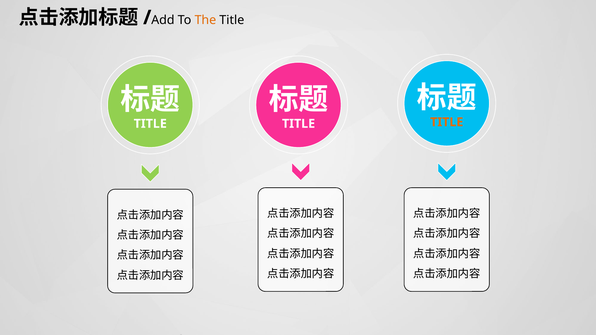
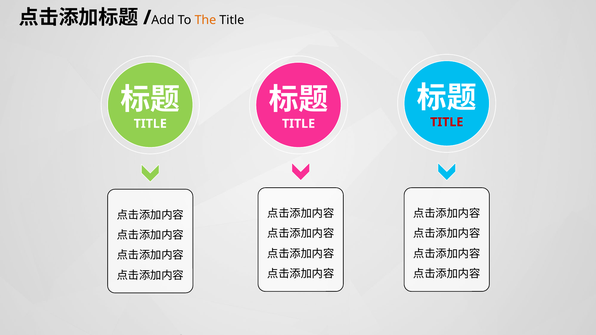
TITLE colour: orange -> red (447, 122)
